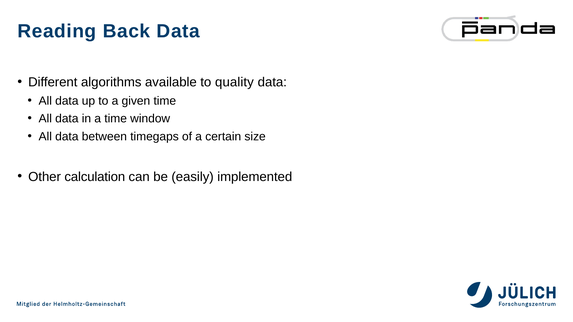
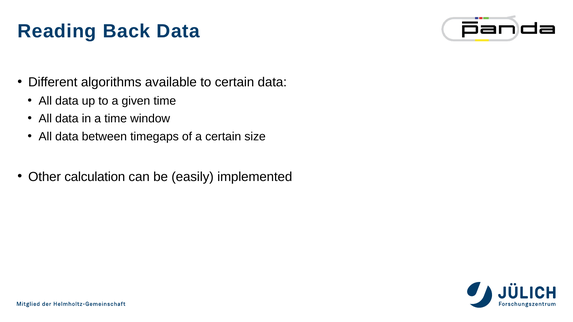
to quality: quality -> certain (235, 82)
